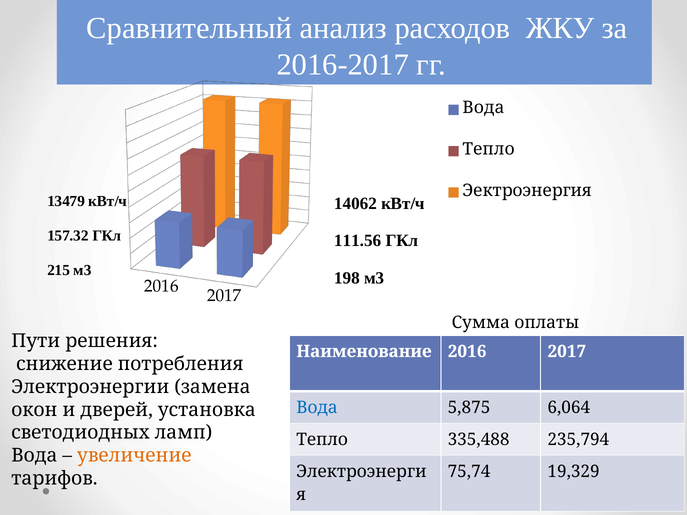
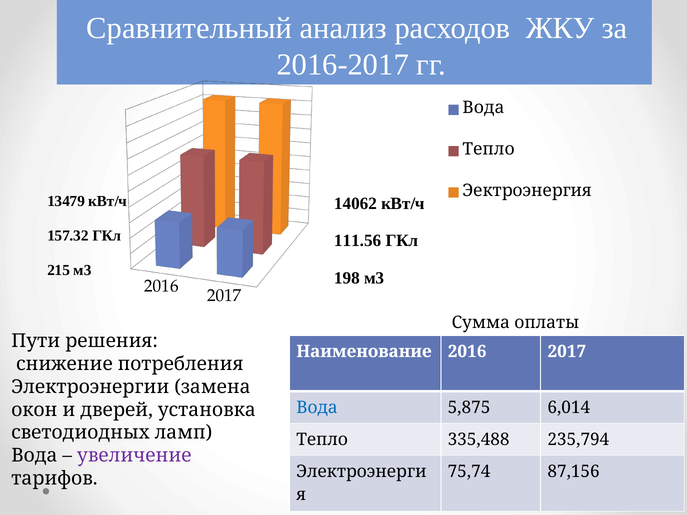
6,064: 6,064 -> 6,014 (569, 408)
увеличение colour: orange -> purple (134, 456)
19,329: 19,329 -> 87,156 (574, 472)
